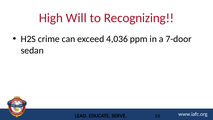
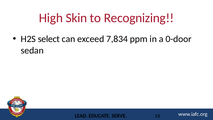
Will: Will -> Skin (76, 18)
crime: crime -> select (49, 39)
4,036: 4,036 -> 7,834 (117, 39)
7-door: 7-door -> 0-door (179, 39)
